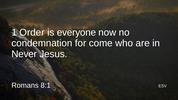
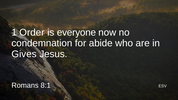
come: come -> abide (101, 43)
Never: Never -> Gives (24, 54)
